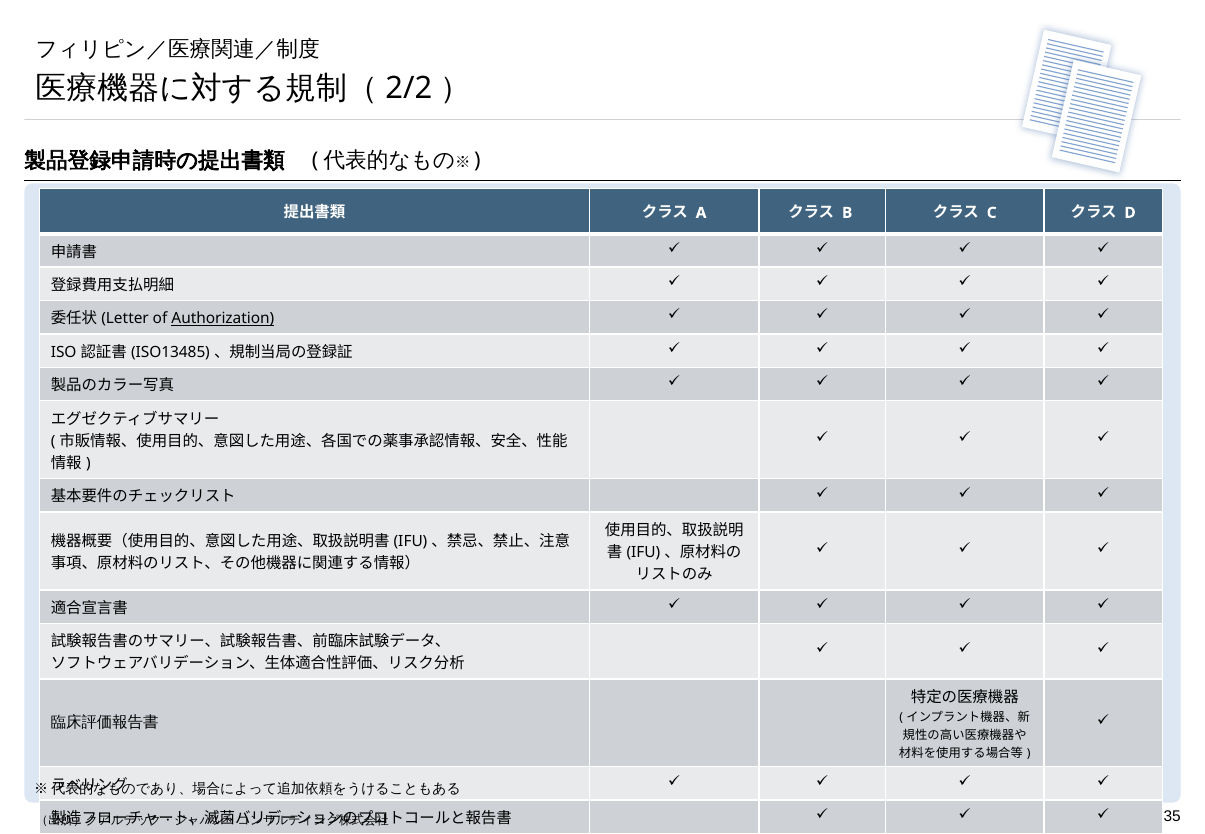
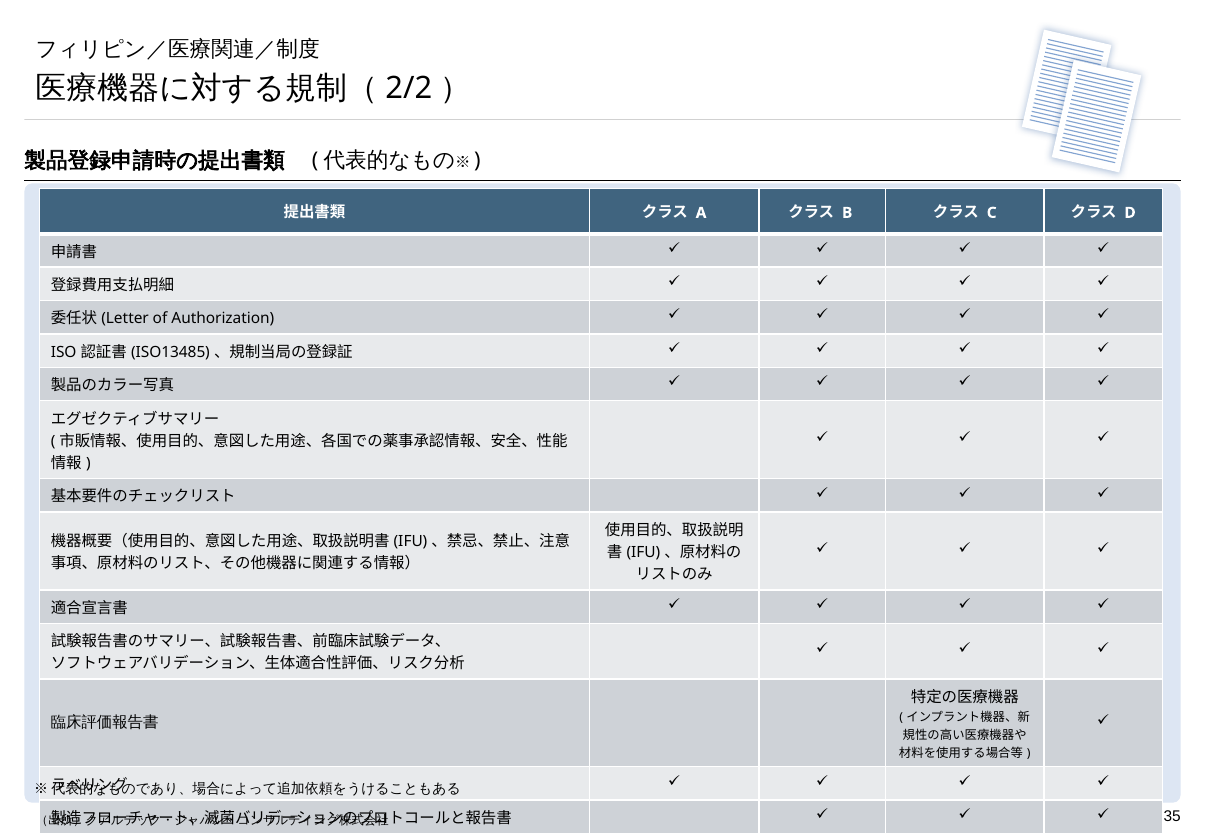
Authorization underline: present -> none (223, 319)
